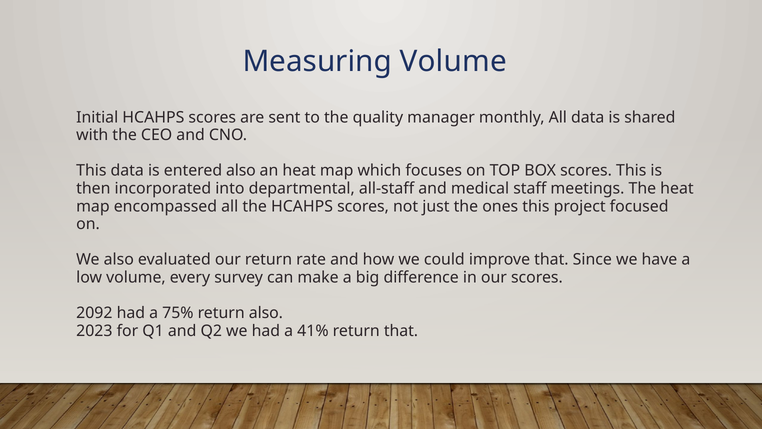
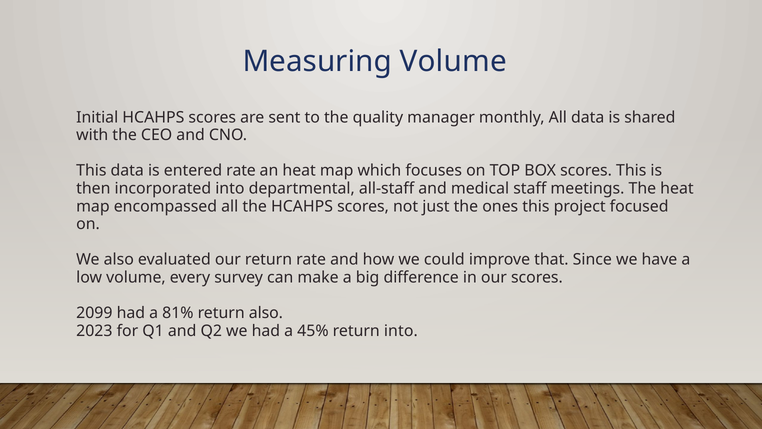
entered also: also -> rate (241, 171)
2092: 2092 -> 2099 (94, 313)
75%: 75% -> 81% (178, 313)
41%: 41% -> 45% (313, 331)
return that: that -> into (401, 331)
